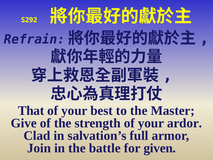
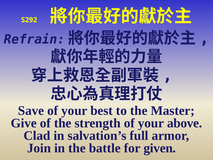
That: That -> Save (31, 110)
ardor: ardor -> above (185, 123)
